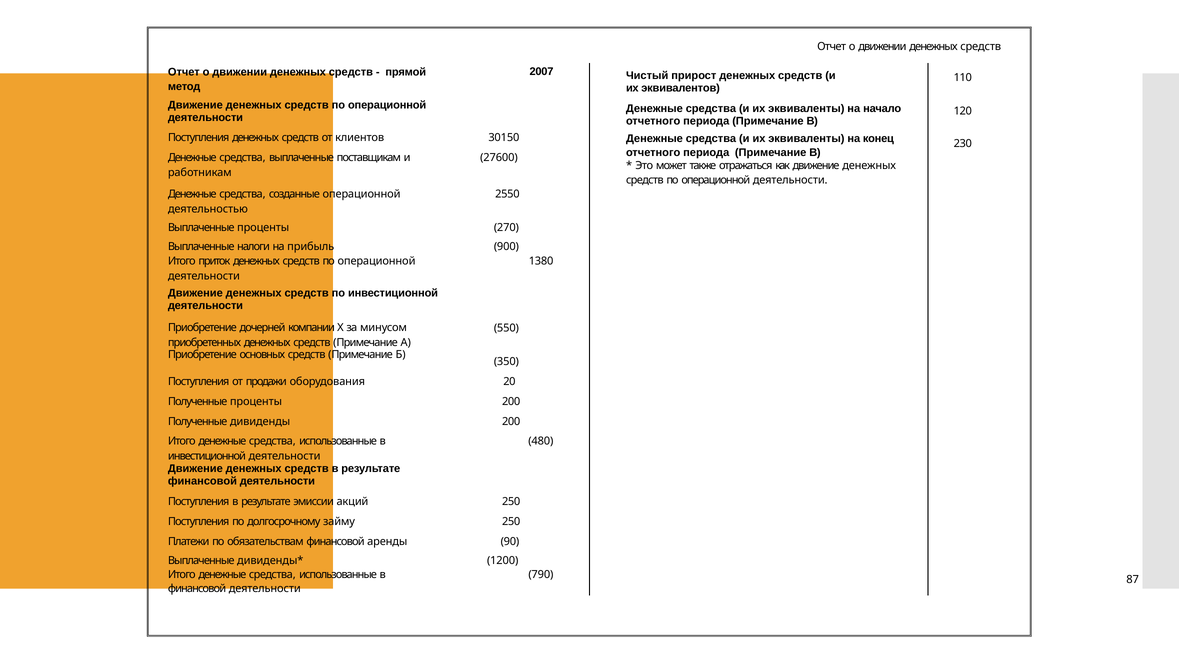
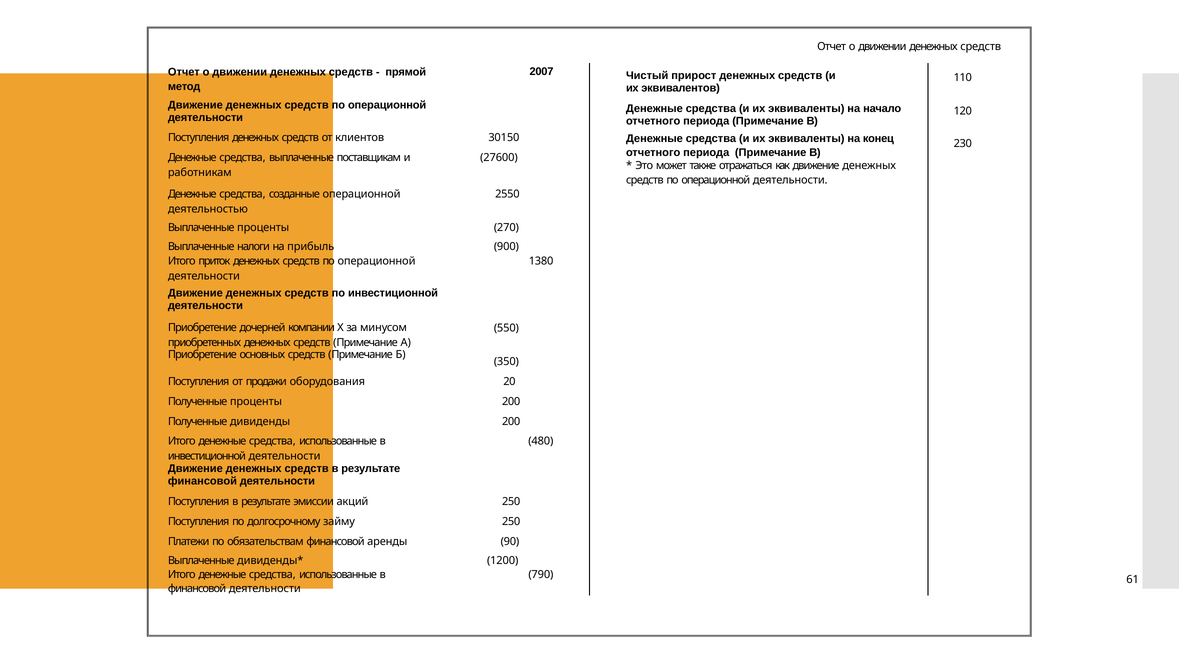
87: 87 -> 61 (1133, 580)
